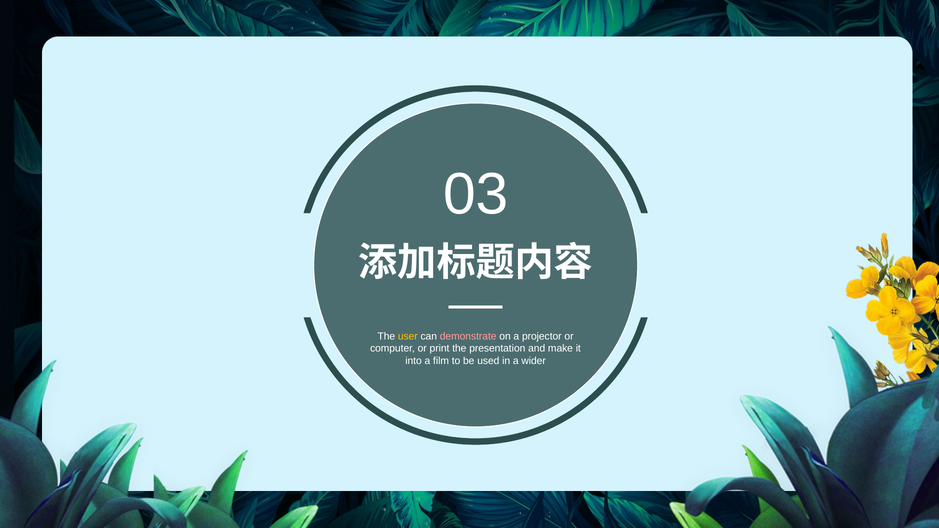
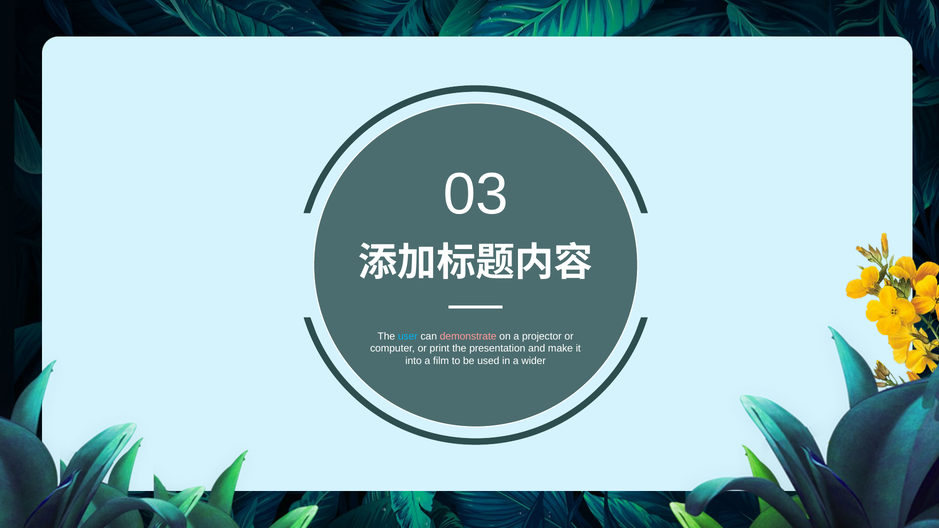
user colour: yellow -> light blue (408, 336)
